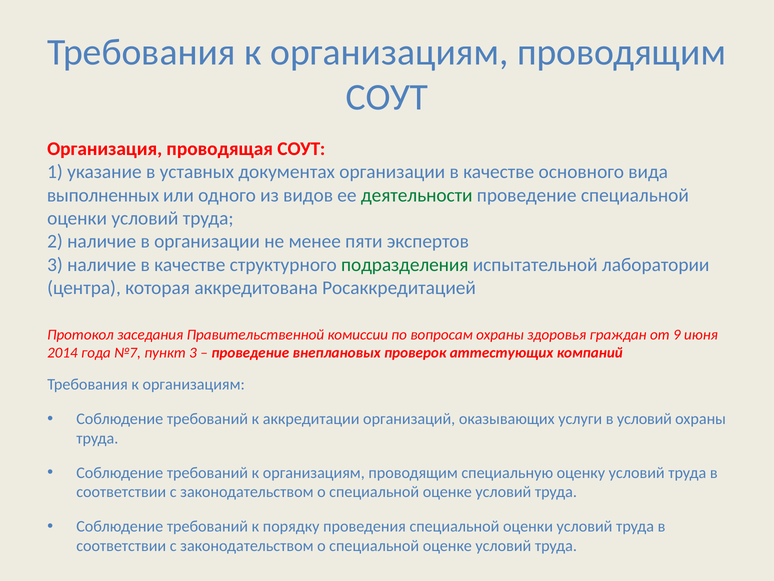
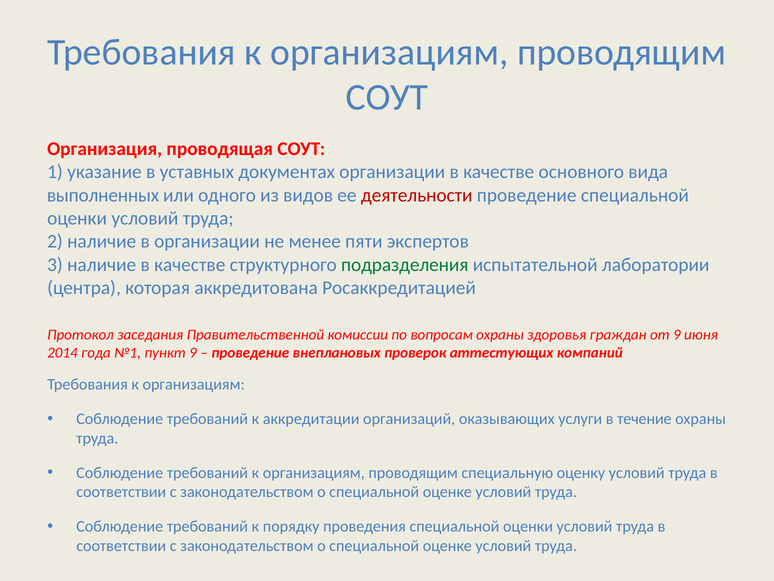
деятельности colour: green -> red (417, 195)
№7: №7 -> №1 (127, 353)
пункт 3: 3 -> 9 (193, 353)
в условий: условий -> течение (644, 419)
